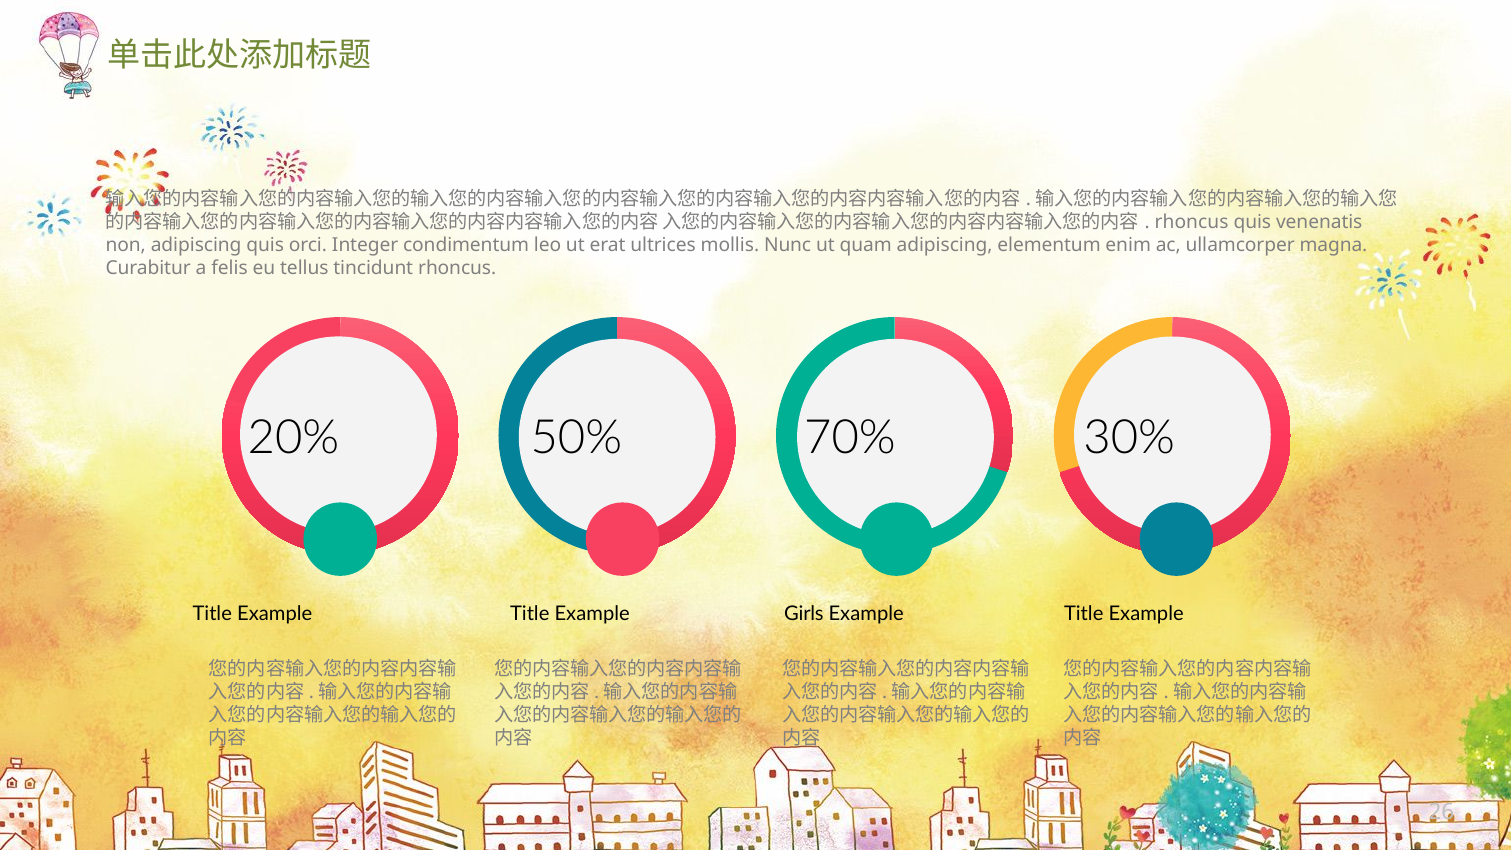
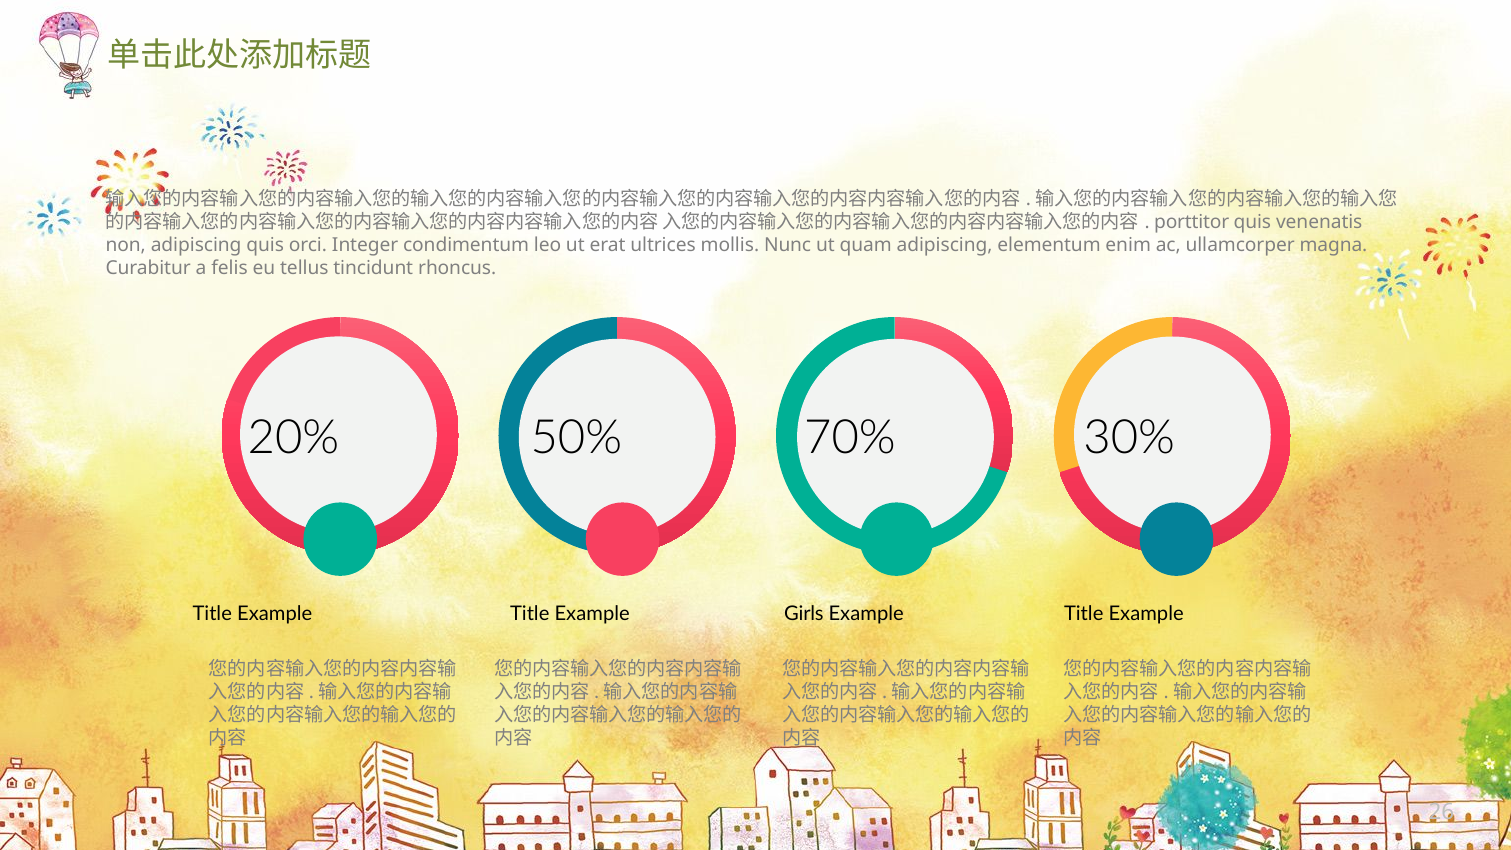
rhoncus: rhoncus -> porttitor (1192, 222)
